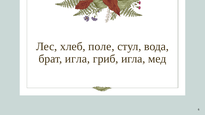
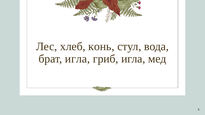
поле: поле -> конь (101, 47)
